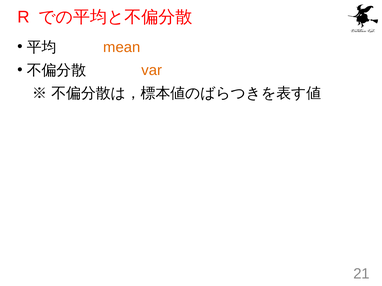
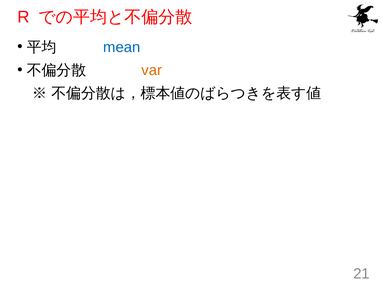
mean colour: orange -> blue (122, 47)
